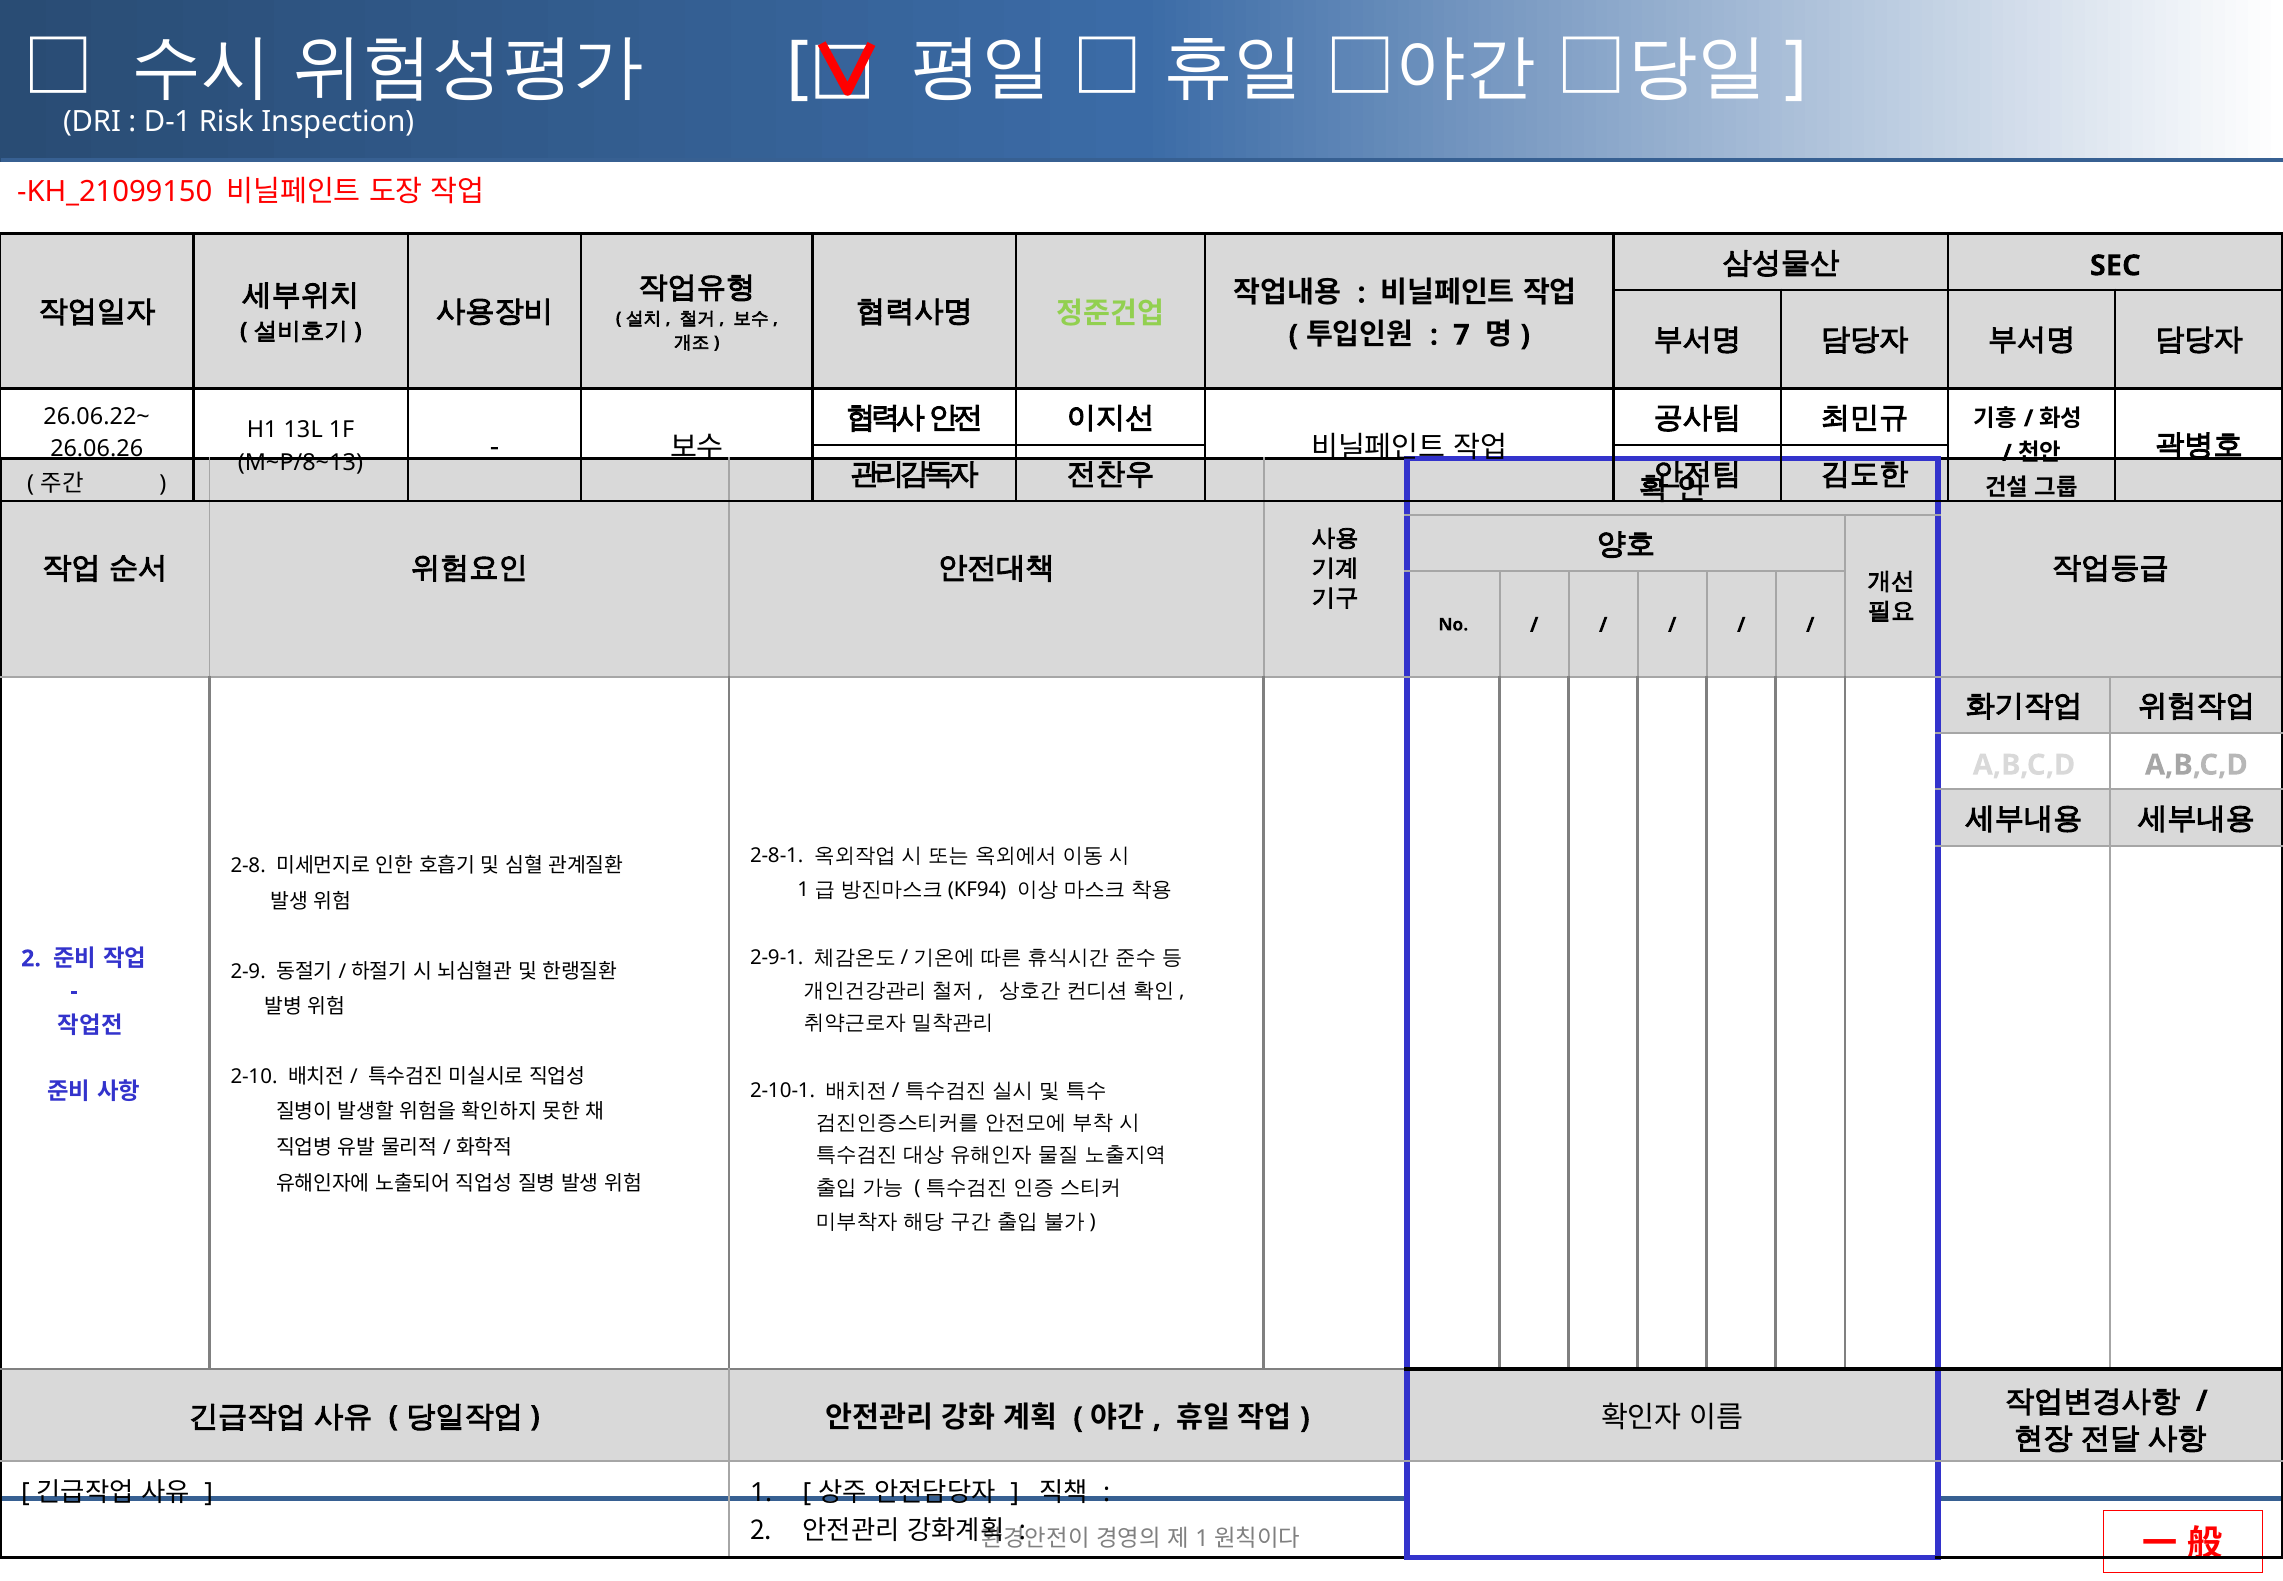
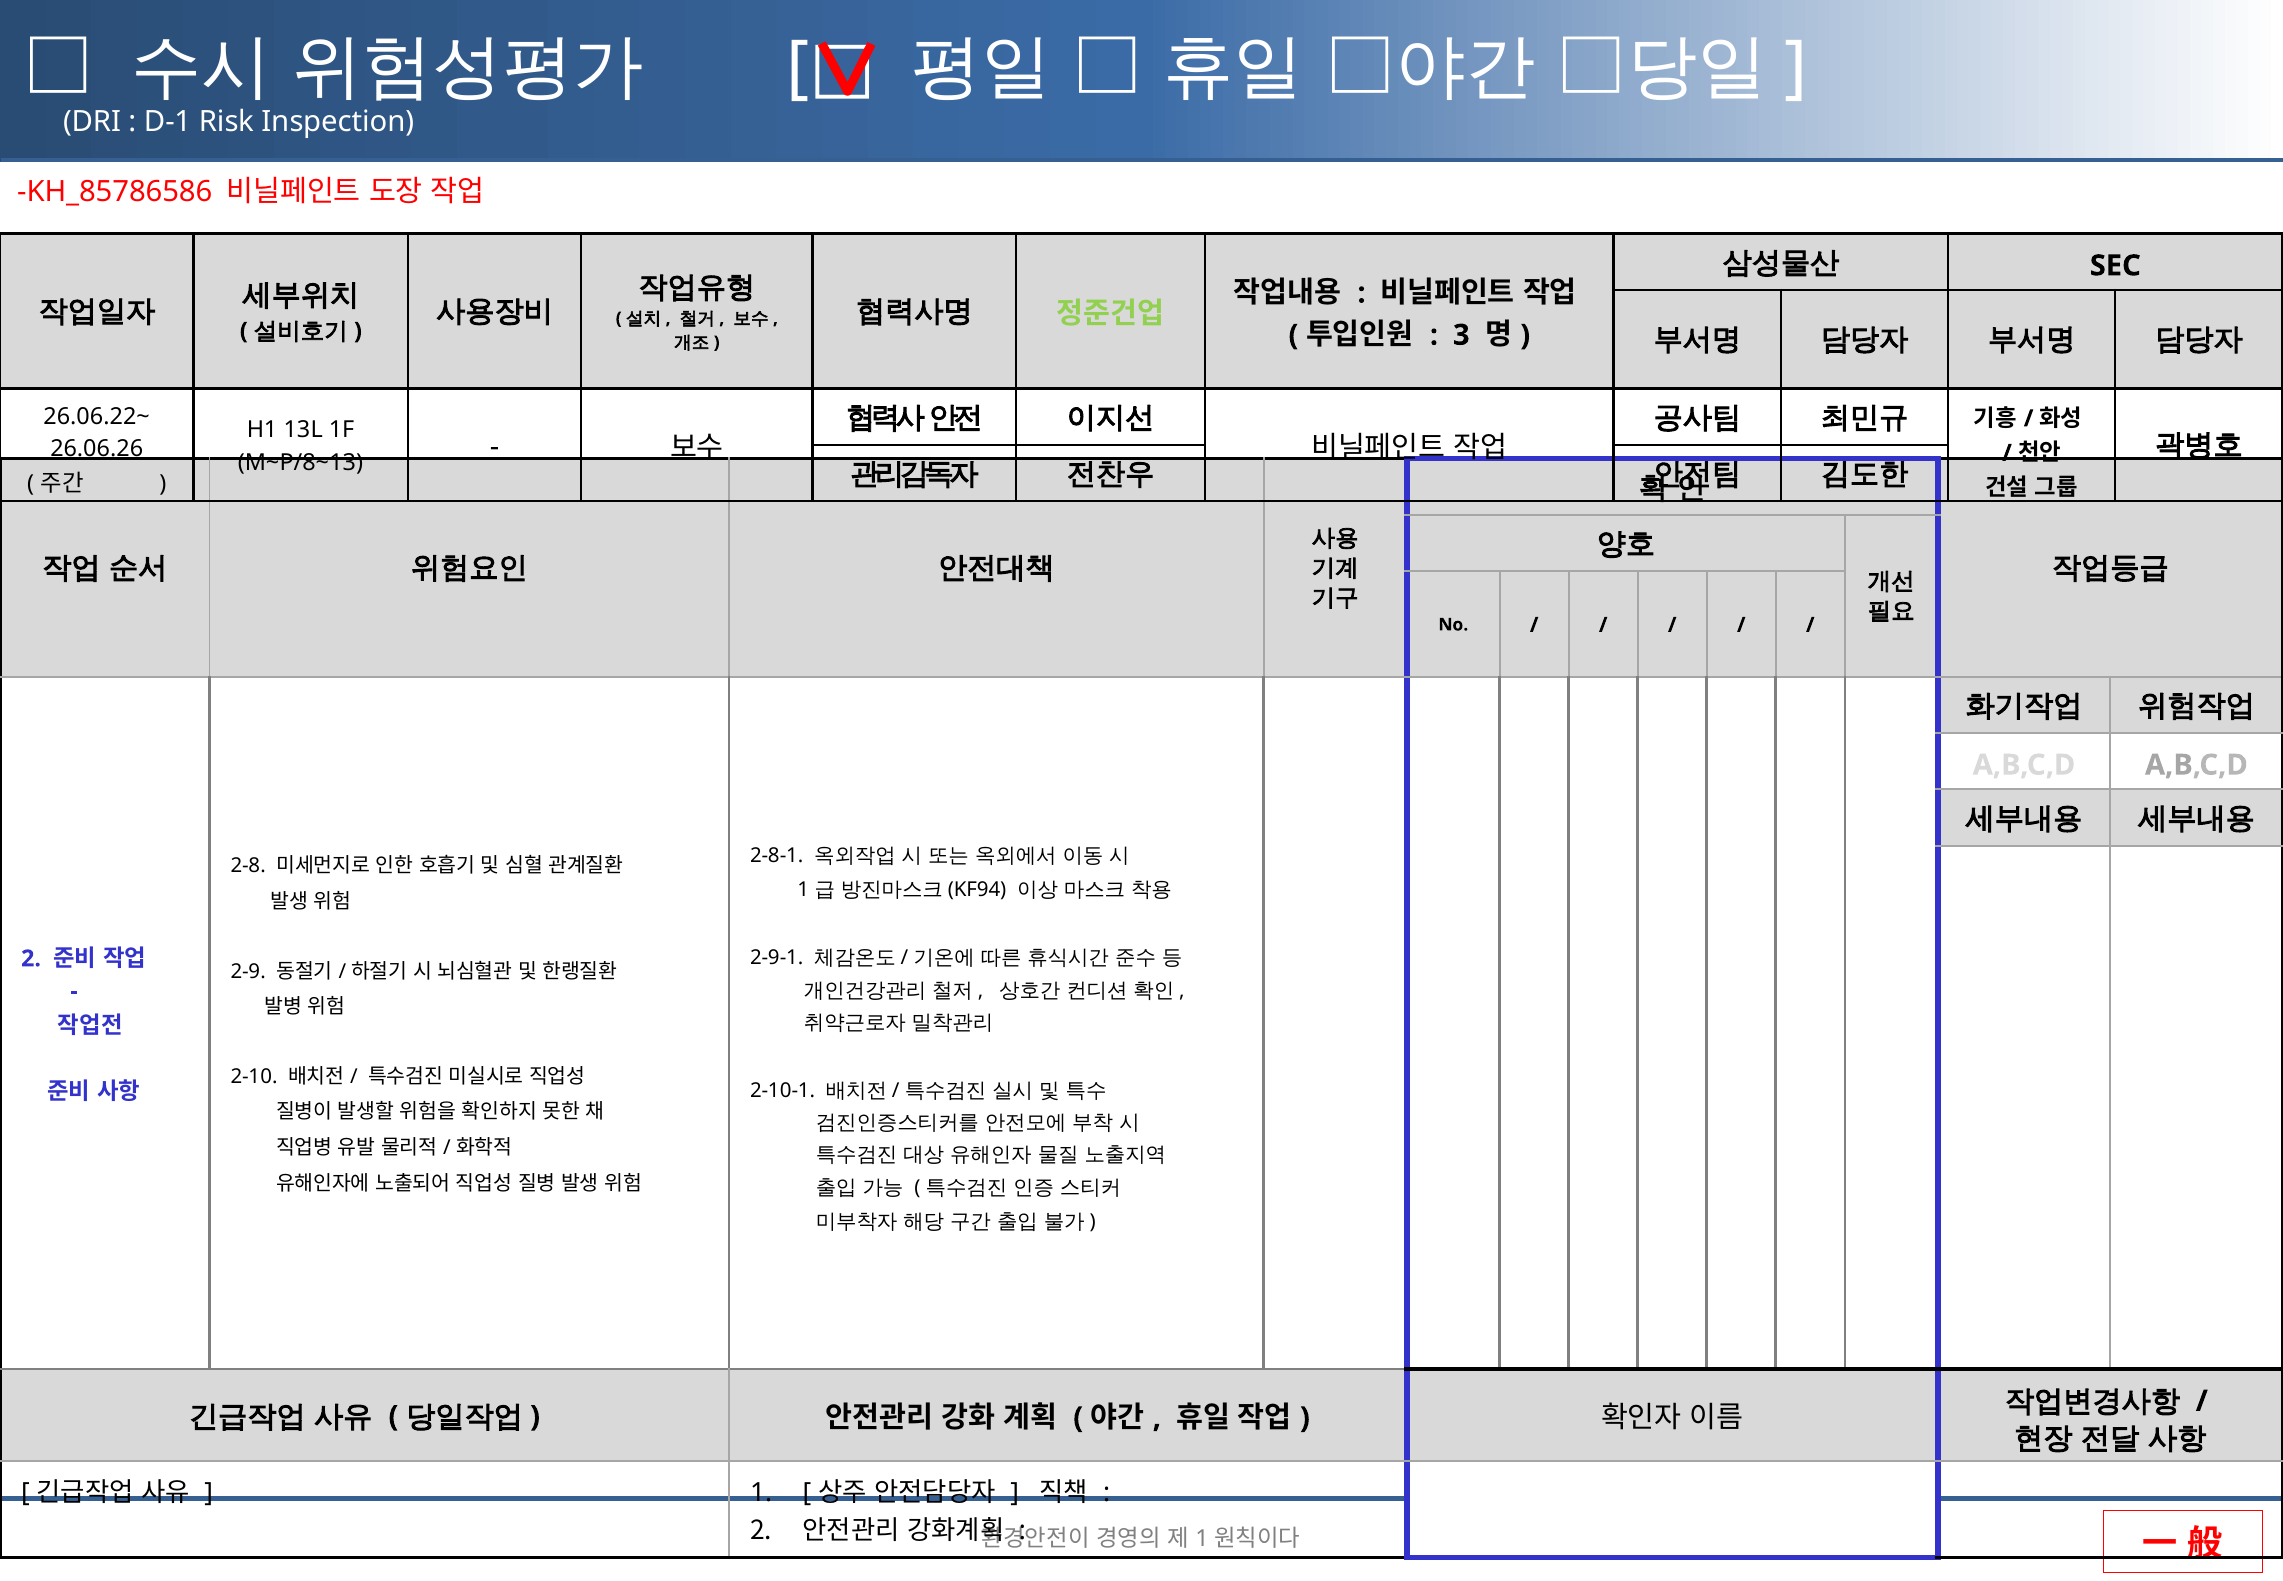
KH_21099150: KH_21099150 -> KH_85786586 (115, 192)
7: 7 -> 3 (1461, 335)
